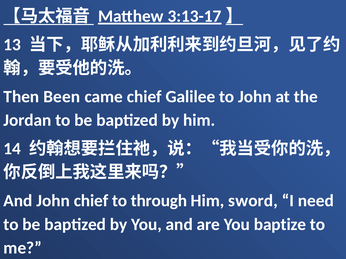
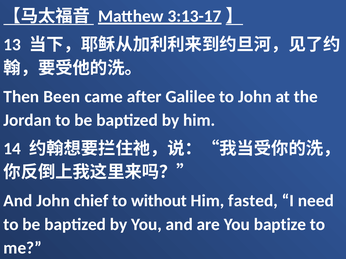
came chief: chief -> after (144, 97)
through: through -> without (159, 201)
sword: sword -> fasted (253, 201)
